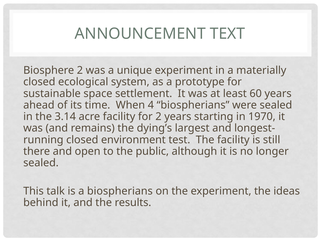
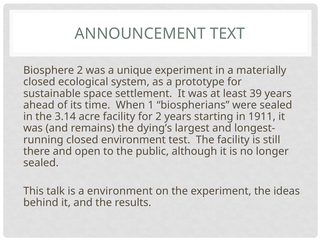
60: 60 -> 39 (256, 93)
4: 4 -> 1 (151, 105)
1970: 1970 -> 1911 (262, 117)
a biospherians: biospherians -> environment (120, 191)
